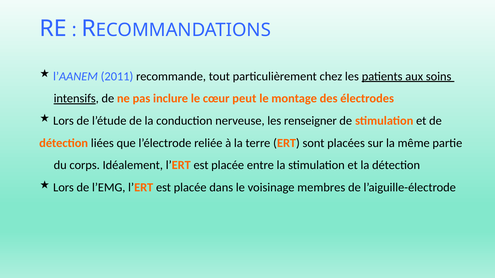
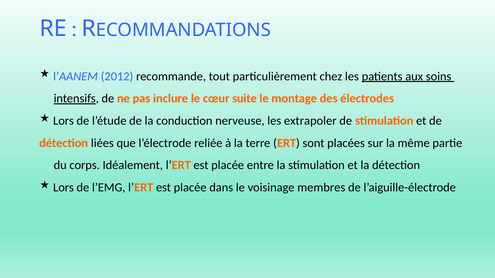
2011: 2011 -> 2012 (117, 76)
peut: peut -> suite (244, 99)
renseigner: renseigner -> extrapoler (310, 121)
